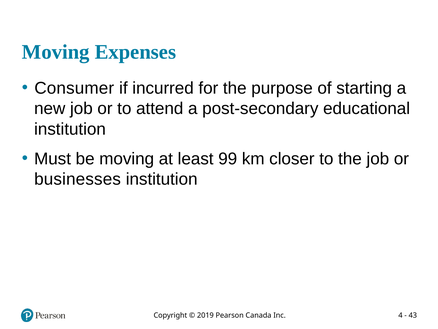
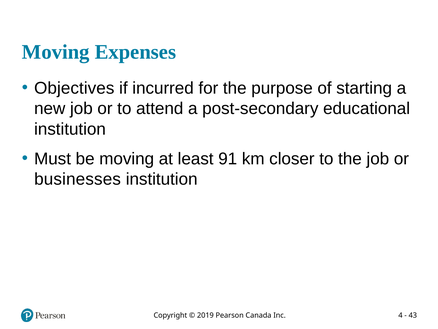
Consumer: Consumer -> Objectives (74, 88)
99: 99 -> 91 (228, 159)
